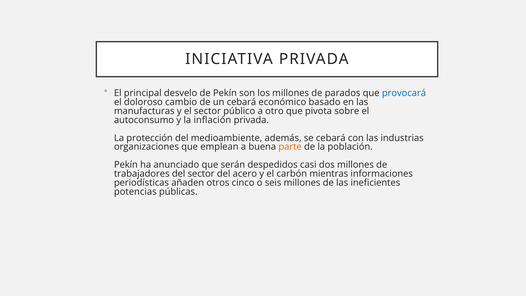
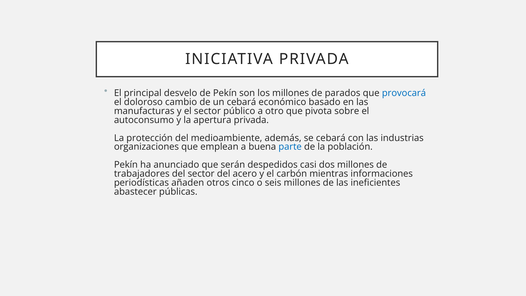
inflación: inflación -> apertura (212, 120)
parte colour: orange -> blue (290, 147)
potencias: potencias -> abastecer (135, 192)
